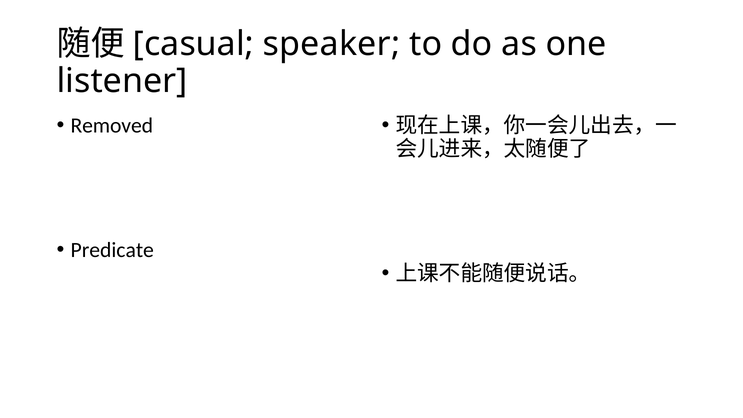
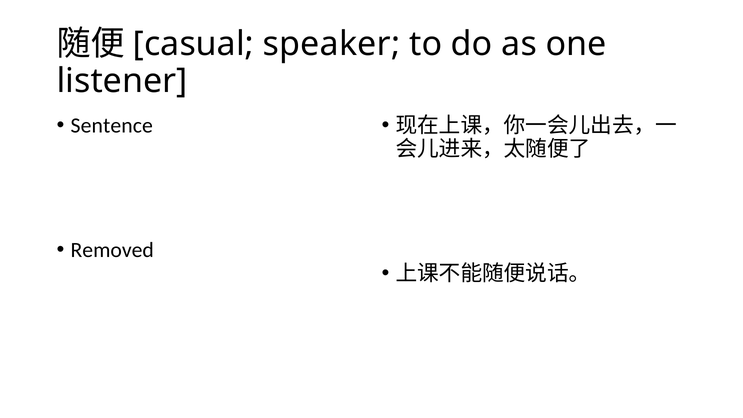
Removed: Removed -> Sentence (112, 126)
Predicate: Predicate -> Removed (112, 250)
